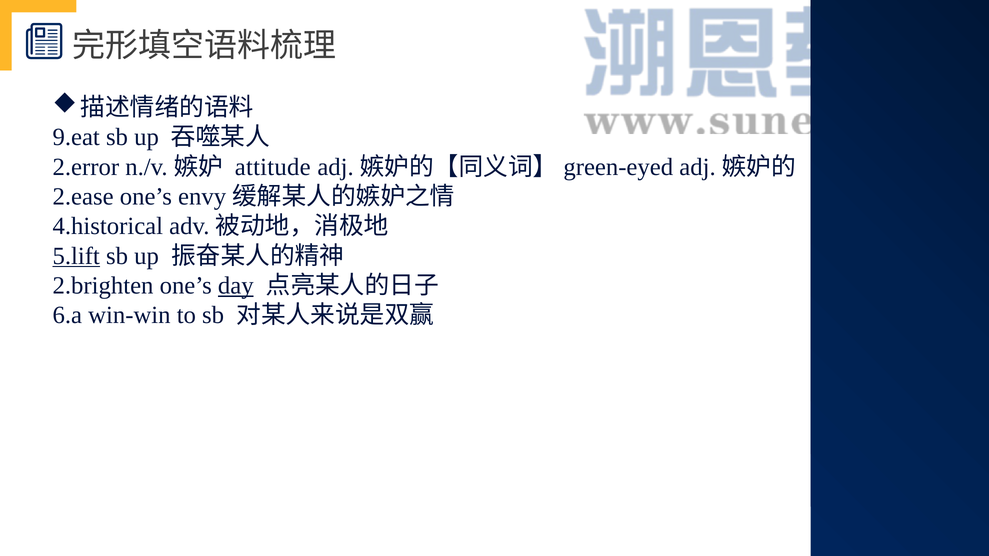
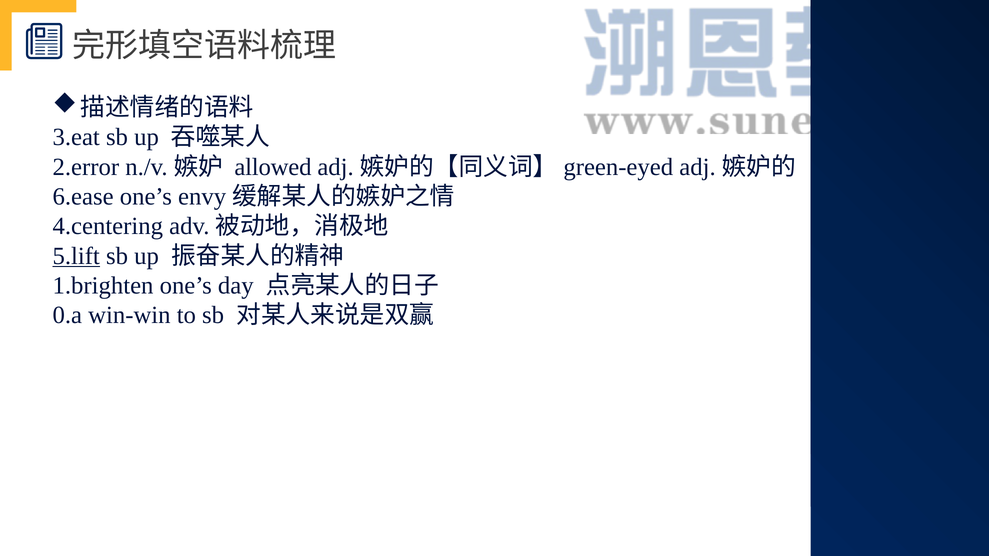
9.eat: 9.eat -> 3.eat (76, 137)
attitude: attitude -> allowed (273, 167)
2.ease: 2.ease -> 6.ease (83, 197)
4.historical: 4.historical -> 4.centering (108, 226)
2.brighten: 2.brighten -> 1.brighten (103, 286)
day underline: present -> none (236, 286)
6.a: 6.a -> 0.a (67, 315)
